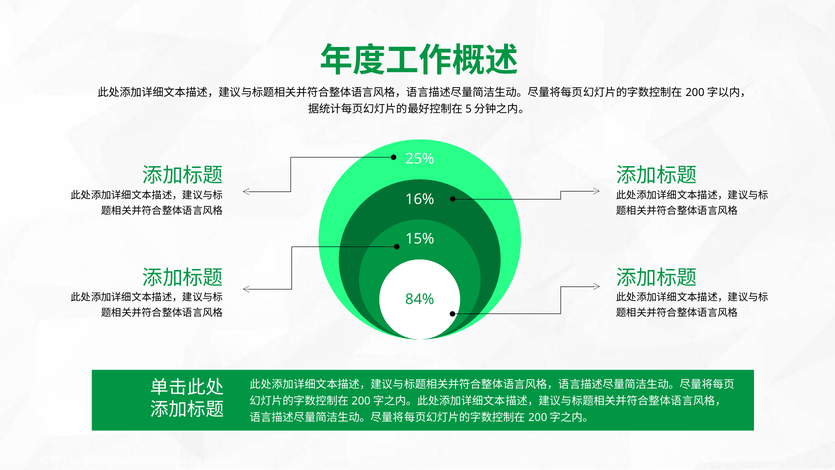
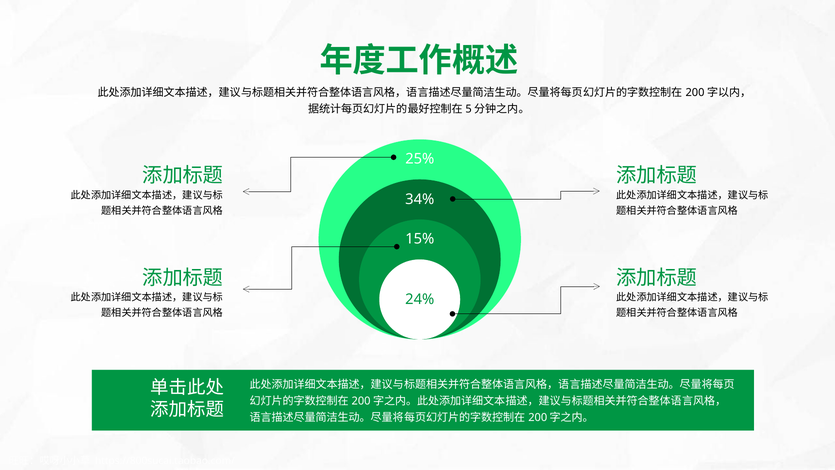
16%: 16% -> 34% (420, 199)
84%: 84% -> 24% (420, 299)
